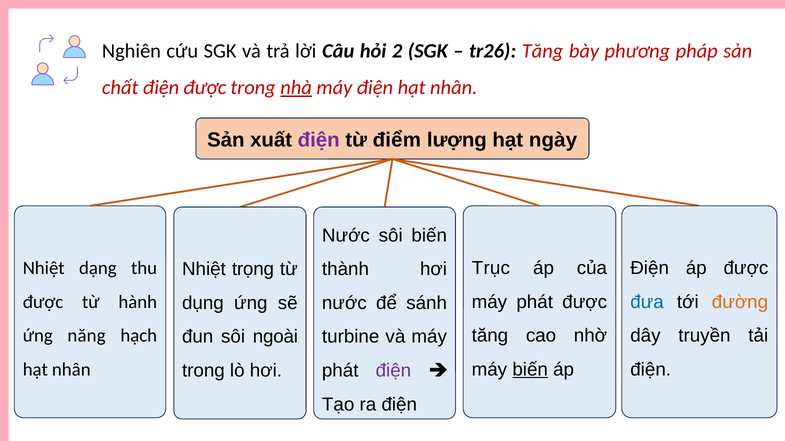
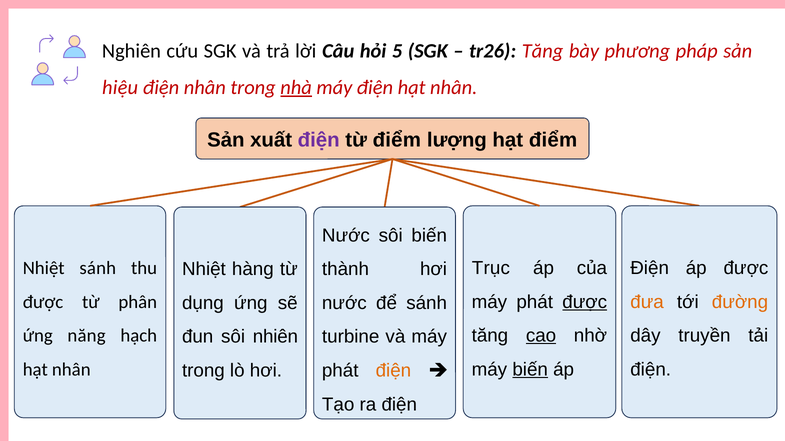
2: 2 -> 5 (397, 51)
chất: chất -> hiệu (120, 88)
điện được: được -> nhân (205, 88)
hạt ngày: ngày -> điểm (553, 140)
Nhiệt dạng: dạng -> sánh (98, 268)
trọng: trọng -> hàng (253, 270)
được underline: none -> present (585, 302)
đưa colour: blue -> orange (647, 302)
hành: hành -> phân (138, 302)
cao underline: none -> present (541, 336)
ngoài: ngoài -> nhiên (275, 337)
điện colour: purple -> orange (393, 371)
